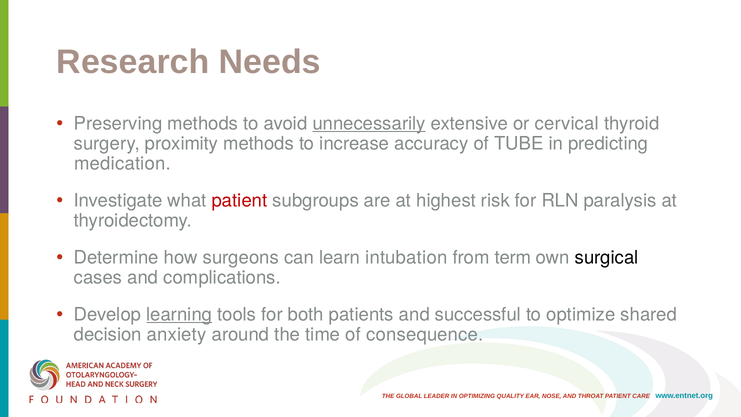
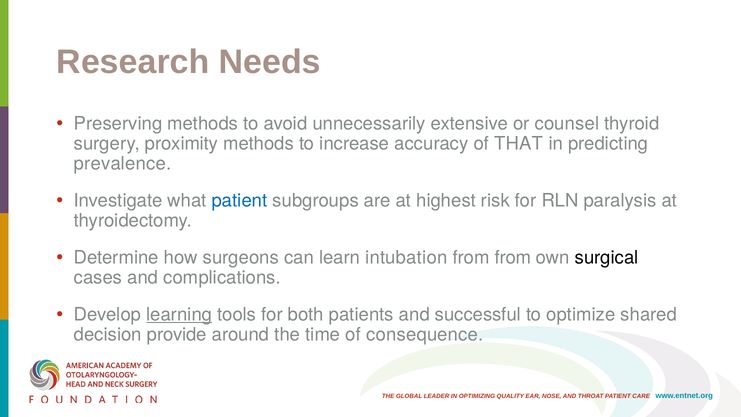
unnecessarily underline: present -> none (369, 124)
cervical: cervical -> counsel (567, 124)
TUBE: TUBE -> THAT (519, 144)
medication: medication -> prevalence (123, 164)
patient colour: red -> blue (239, 201)
from term: term -> from (513, 258)
anxiety: anxiety -> provide (177, 335)
